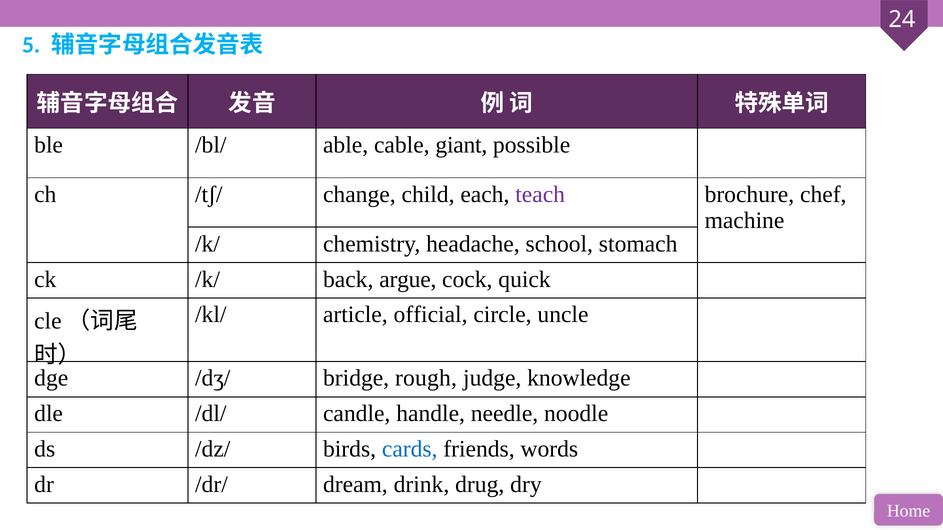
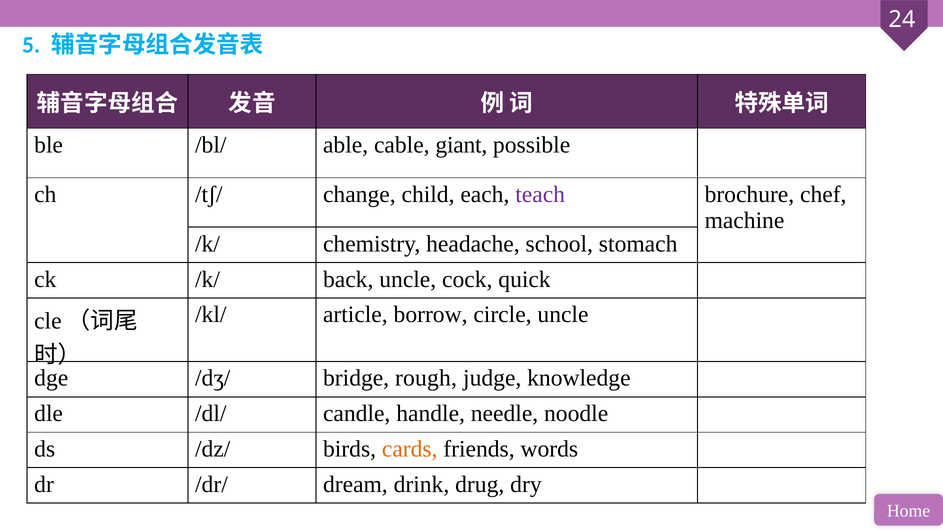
back argue: argue -> uncle (408, 279)
official: official -> borrow (431, 315)
cards colour: blue -> orange (410, 449)
